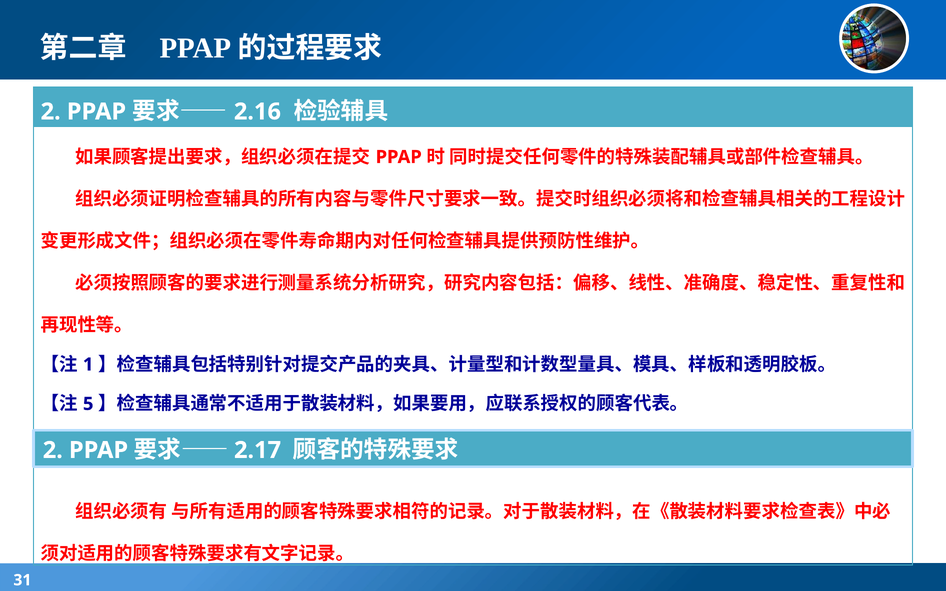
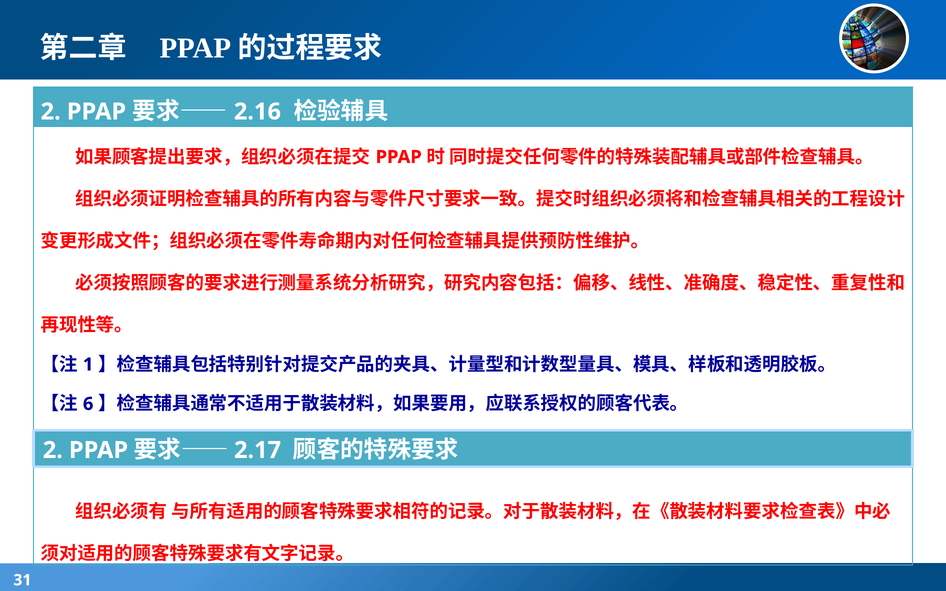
5: 5 -> 6 (88, 404)
